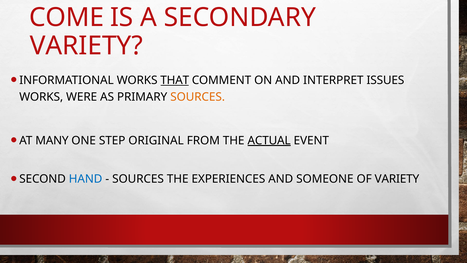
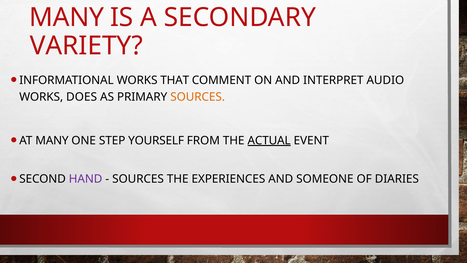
COME: COME -> MANY (67, 17)
THAT underline: present -> none (175, 80)
ISSUES: ISSUES -> AUDIO (385, 80)
WERE: WERE -> DOES (82, 97)
ORIGINAL: ORIGINAL -> YOURSELF (156, 140)
HAND colour: blue -> purple (86, 179)
OF VARIETY: VARIETY -> DIARIES (397, 179)
